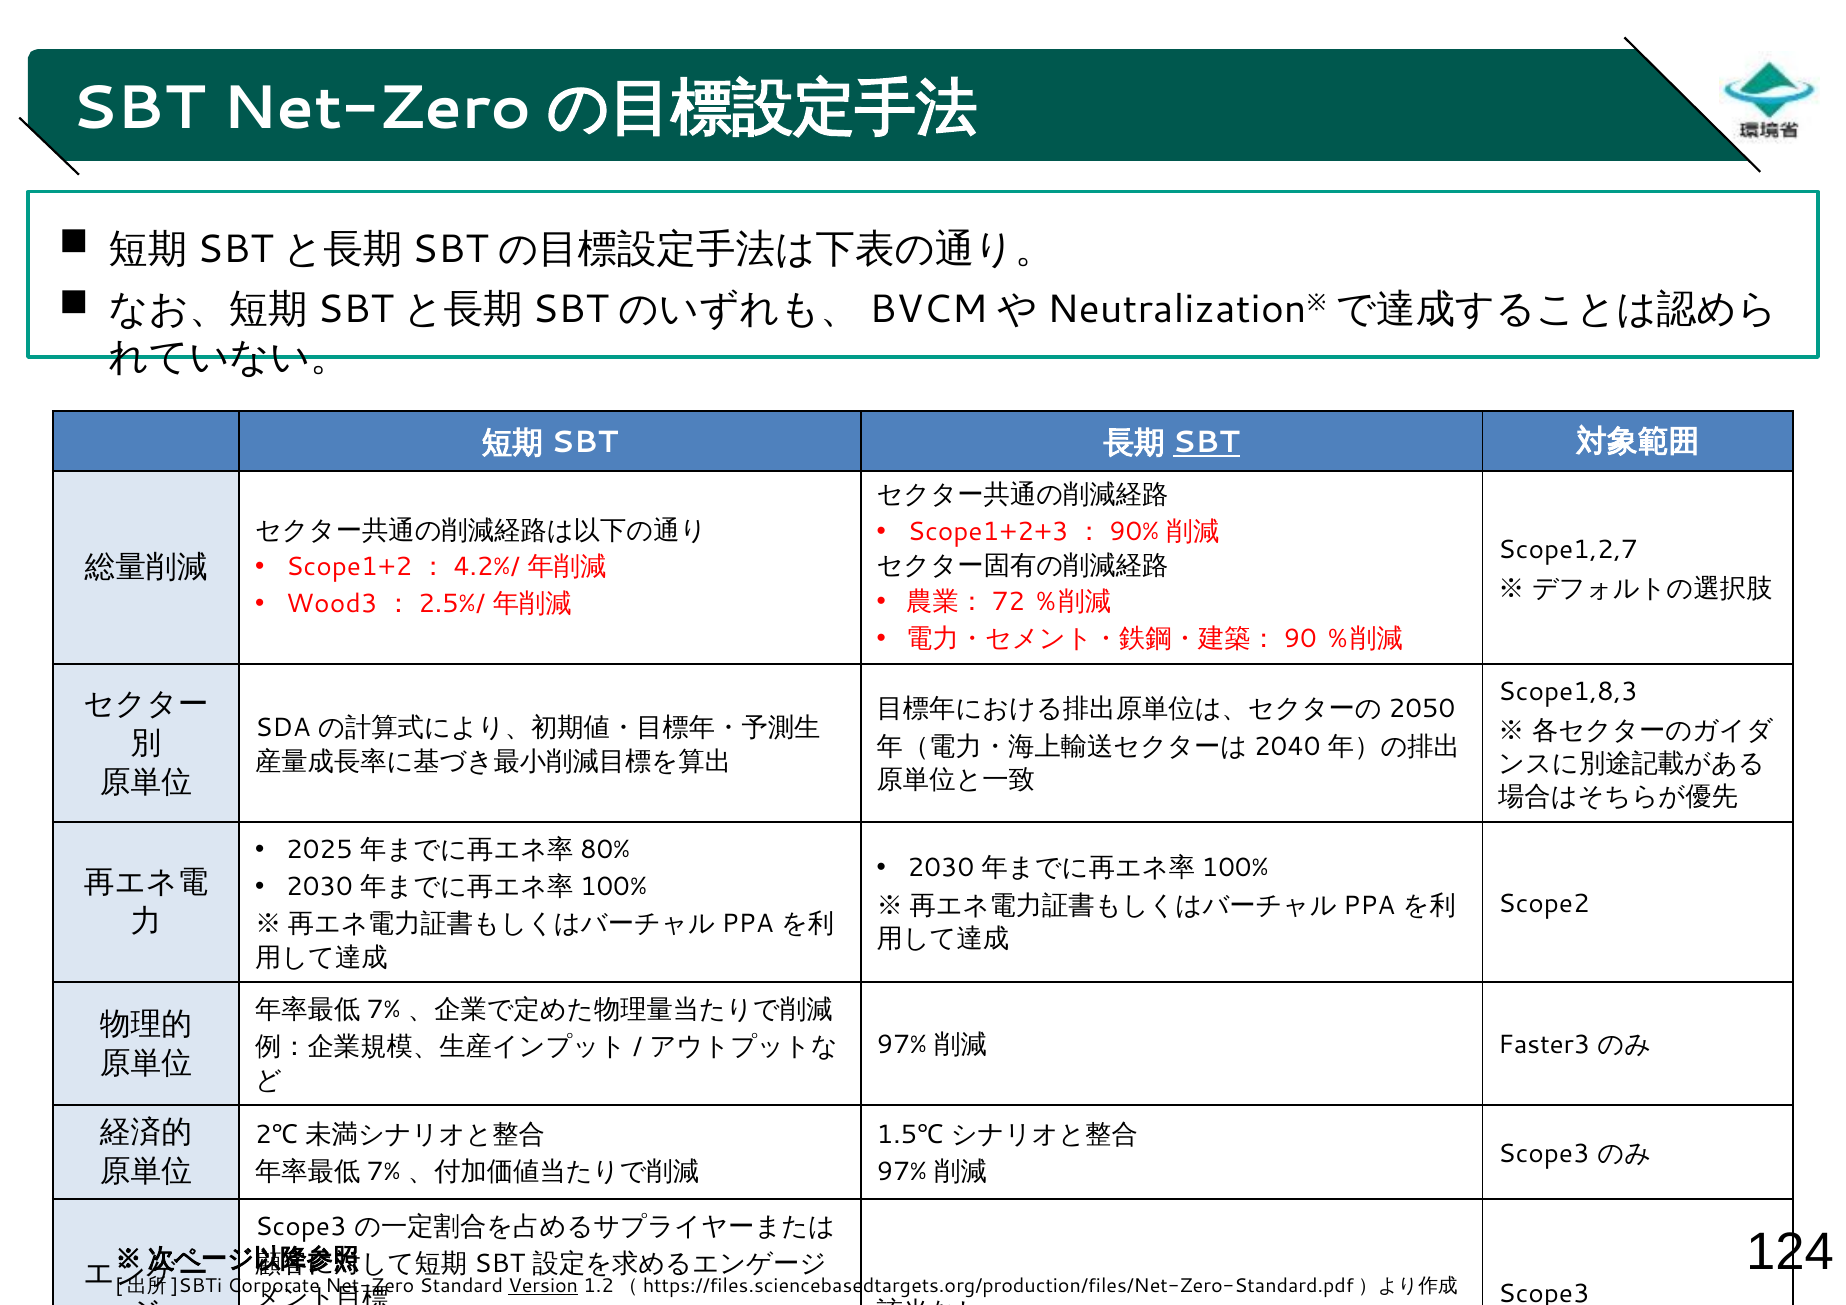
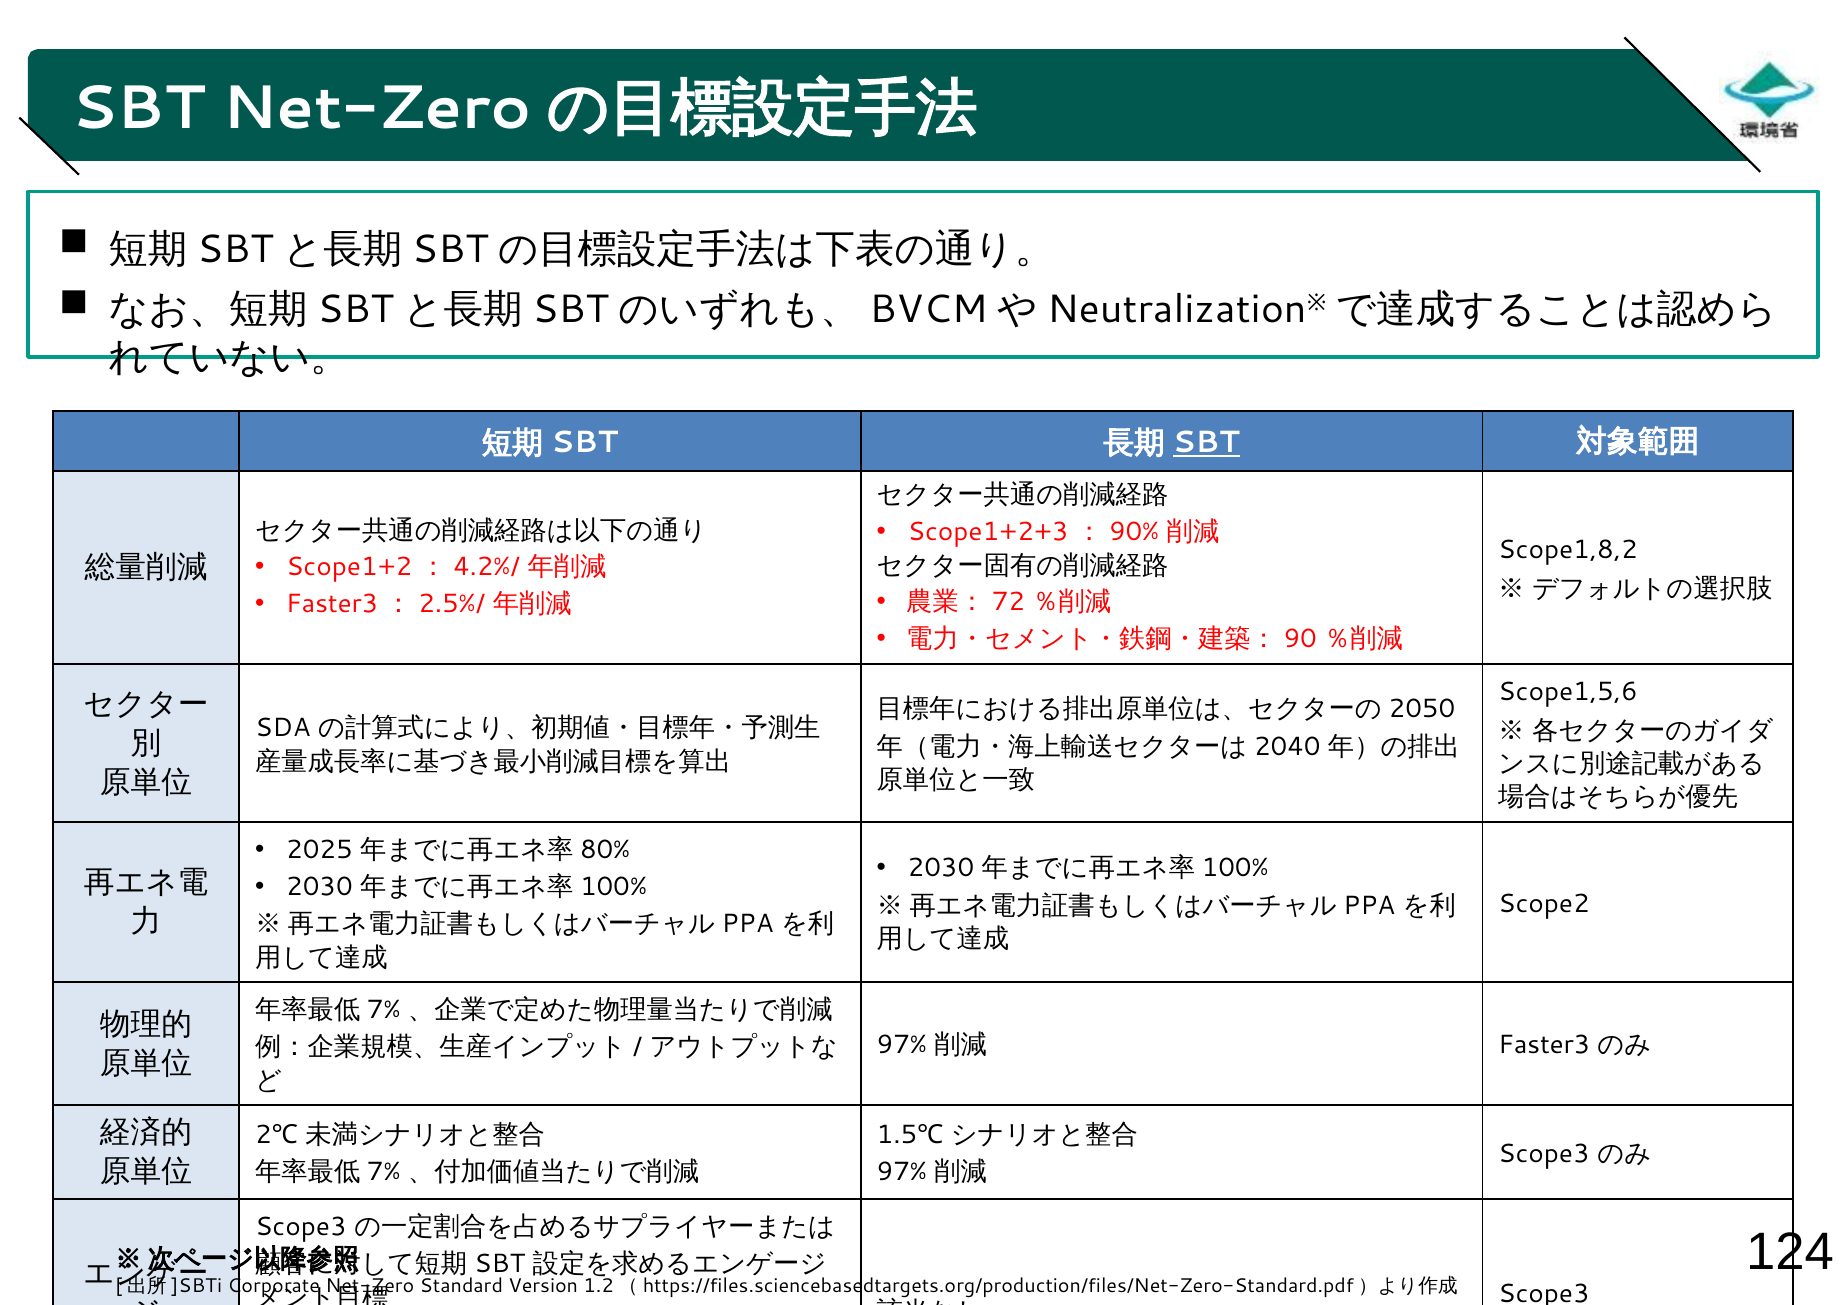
Scope1,2,7: Scope1,2,7 -> Scope1,8,2 (1568, 550)
Wood3: Wood3 -> Faster3 (332, 604)
Scope1,8,3: Scope1,8,3 -> Scope1,5,6 (1568, 692)
Version underline: present -> none (543, 1286)
